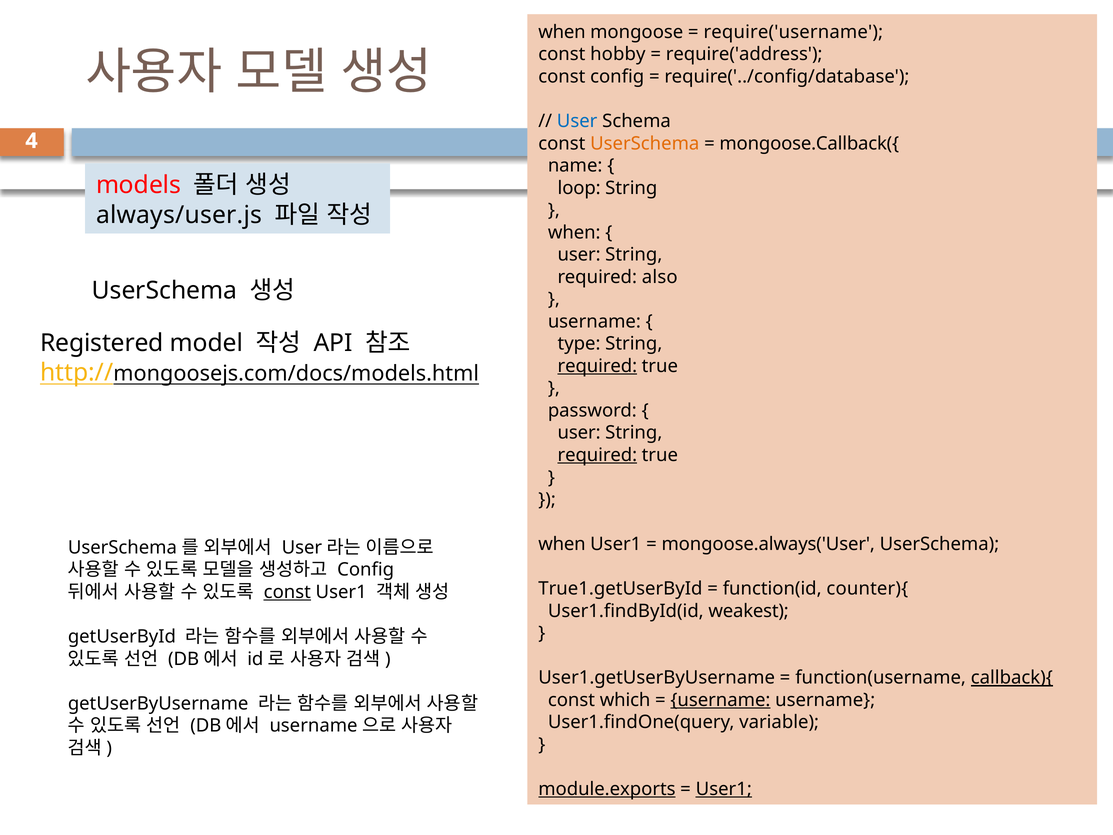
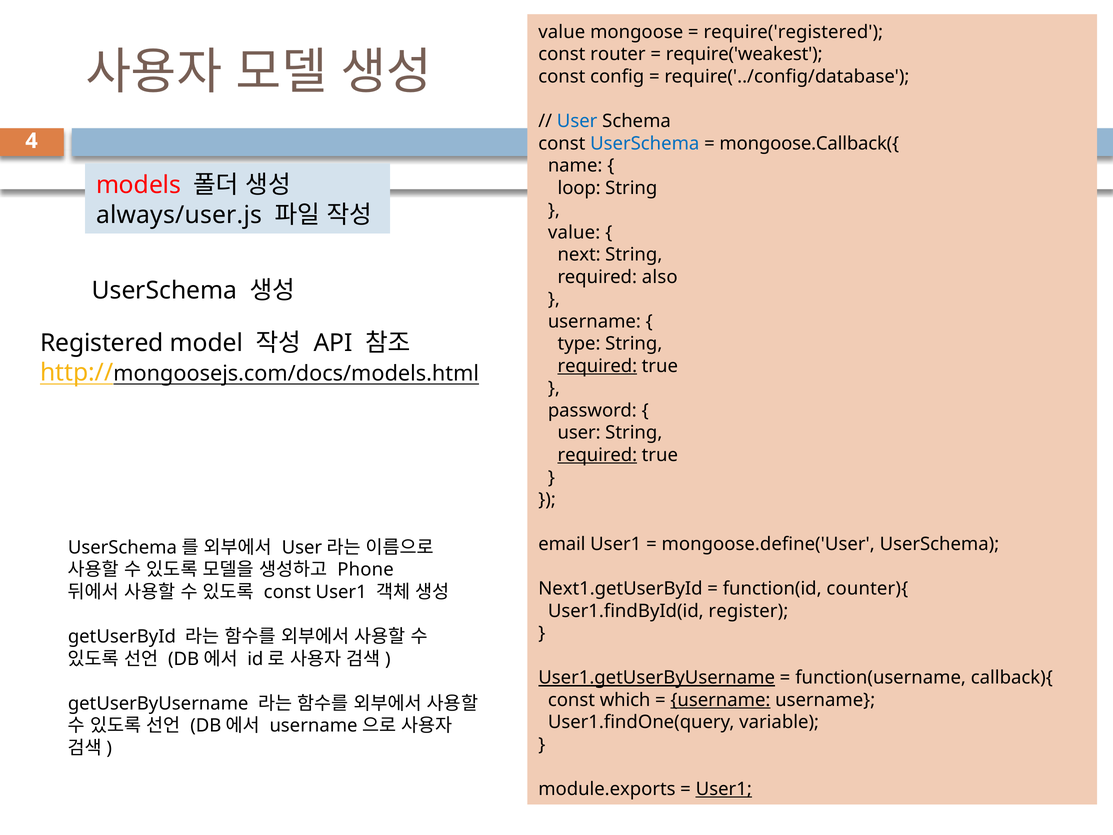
when: when -> value (562, 32)
require('username: require('username -> require('registered (793, 32)
hobby: hobby -> router (618, 54)
require('address: require('address -> require('weakest (744, 54)
UserSchema colour: orange -> blue (645, 143)
when: when -> value (574, 232)
user: user -> next (579, 255)
when: when -> email (562, 544)
mongoose.always('User: mongoose.always('User -> mongoose.define('User (768, 544)
Config: Config -> Phone (366, 570)
True1.getUserById: True1.getUserById -> Next1.getUserById (620, 589)
const underline: present -> none (287, 592)
weakest: weakest -> register (748, 611)
User1.getUserByUsername underline: none -> present (657, 678)
callback){ underline: present -> none (1012, 678)
module.exports underline: present -> none (607, 789)
